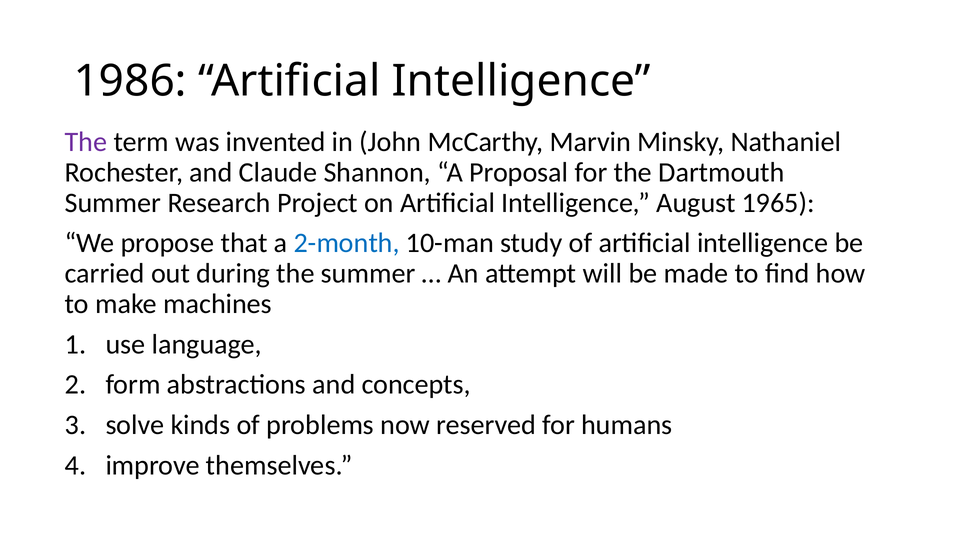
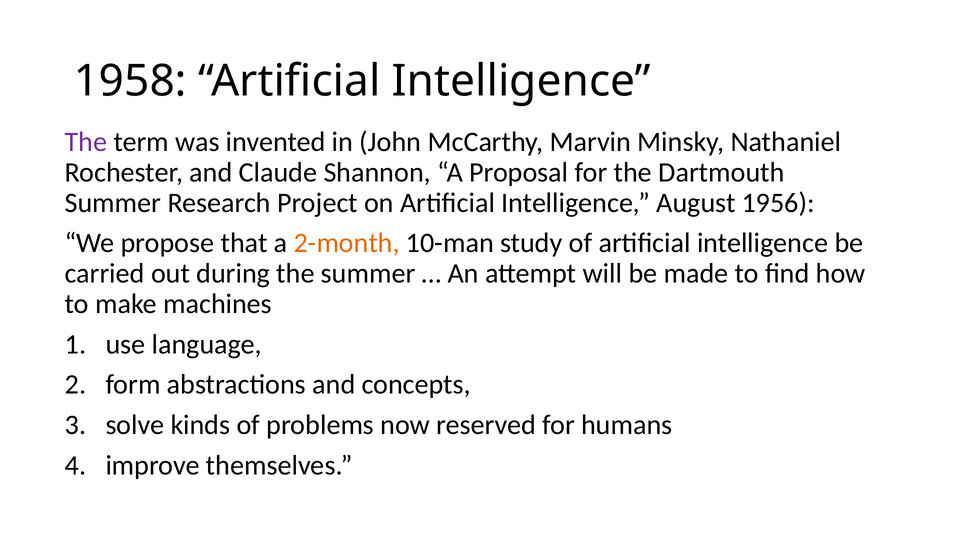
1986: 1986 -> 1958 (130, 81)
1965: 1965 -> 1956 (778, 203)
2-month colour: blue -> orange (347, 243)
